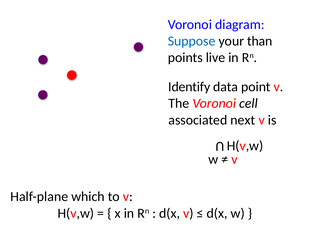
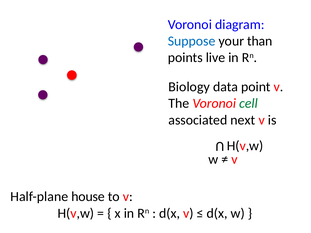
Identify: Identify -> Biology (189, 87)
cell colour: black -> green (248, 104)
which: which -> house (88, 197)
